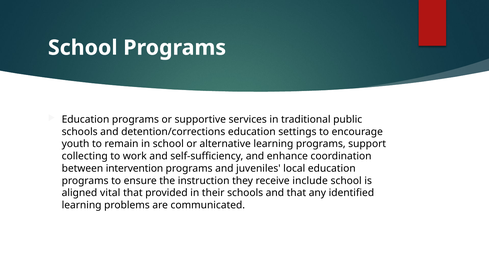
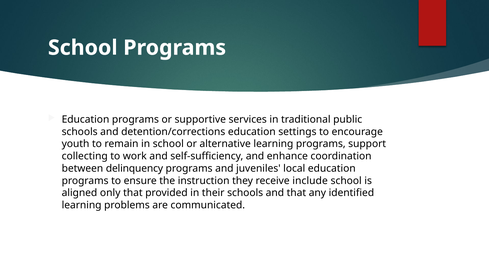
intervention: intervention -> delinquency (134, 168)
vital: vital -> only (110, 193)
